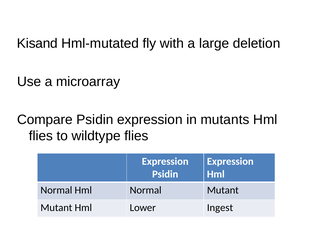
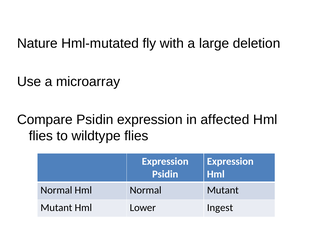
Kisand: Kisand -> Nature (37, 43)
mutants: mutants -> affected (225, 120)
